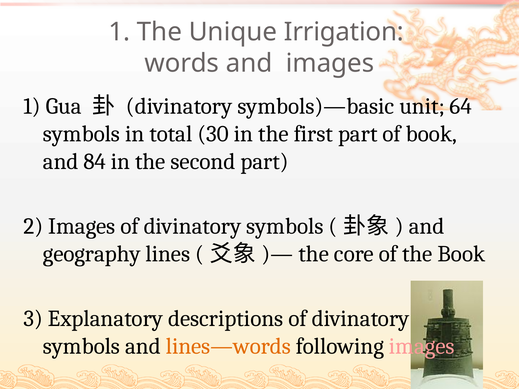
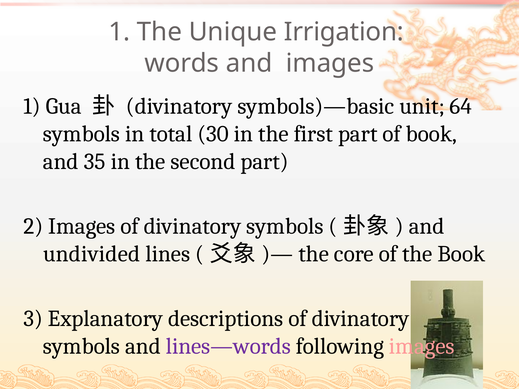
84: 84 -> 35 (95, 162)
geography: geography -> undivided (92, 254)
lines—words colour: orange -> purple (228, 347)
